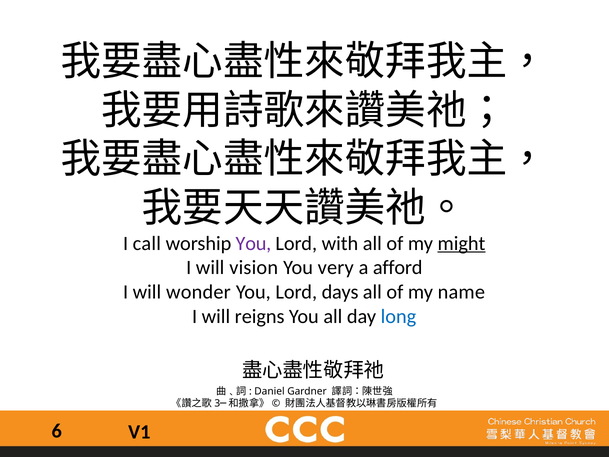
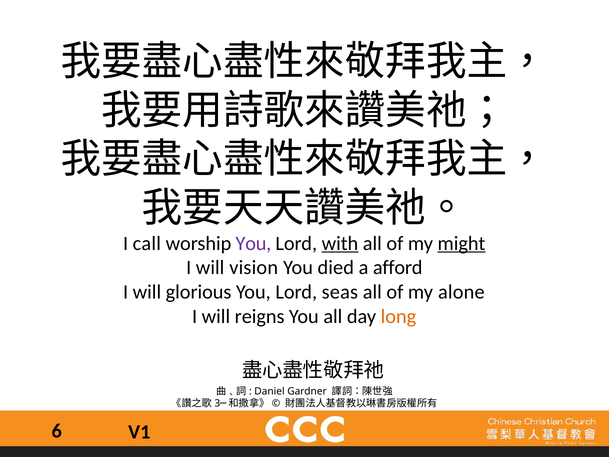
with underline: none -> present (340, 243)
very: very -> died (336, 268)
wonder: wonder -> glorious (199, 292)
days: days -> seas (340, 292)
name: name -> alone (461, 292)
long colour: blue -> orange (398, 316)
